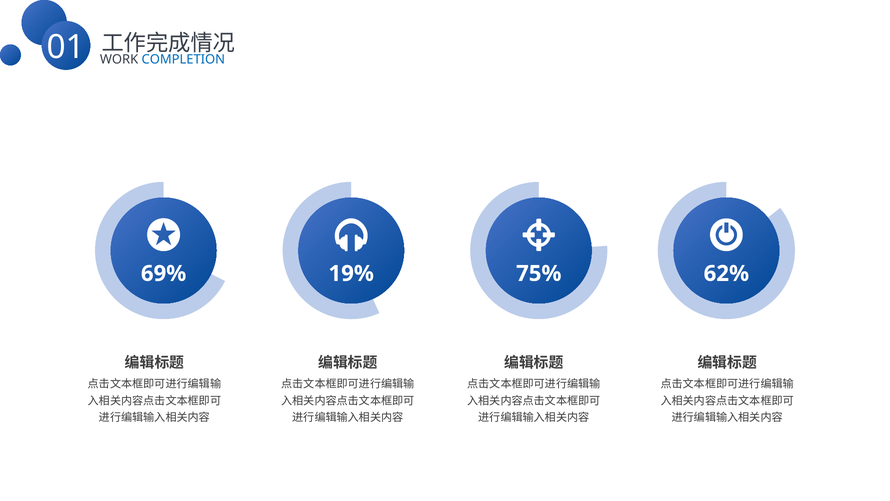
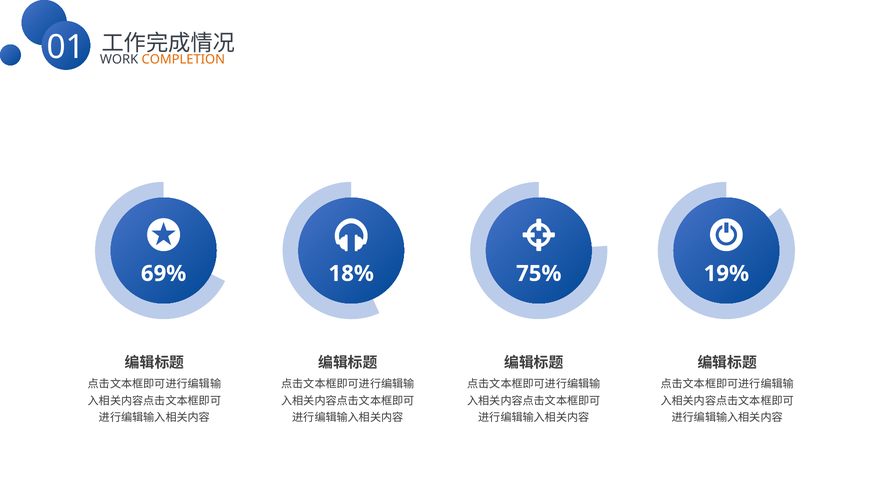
COMPLETION colour: blue -> orange (183, 59)
19%: 19% -> 18% (351, 273)
62%: 62% -> 19% (726, 273)
